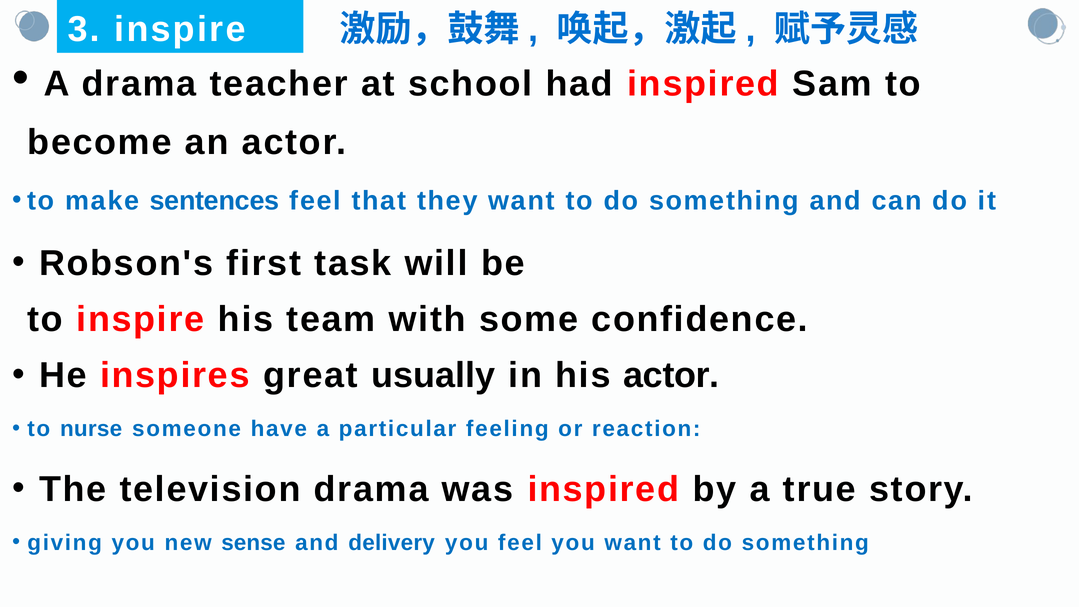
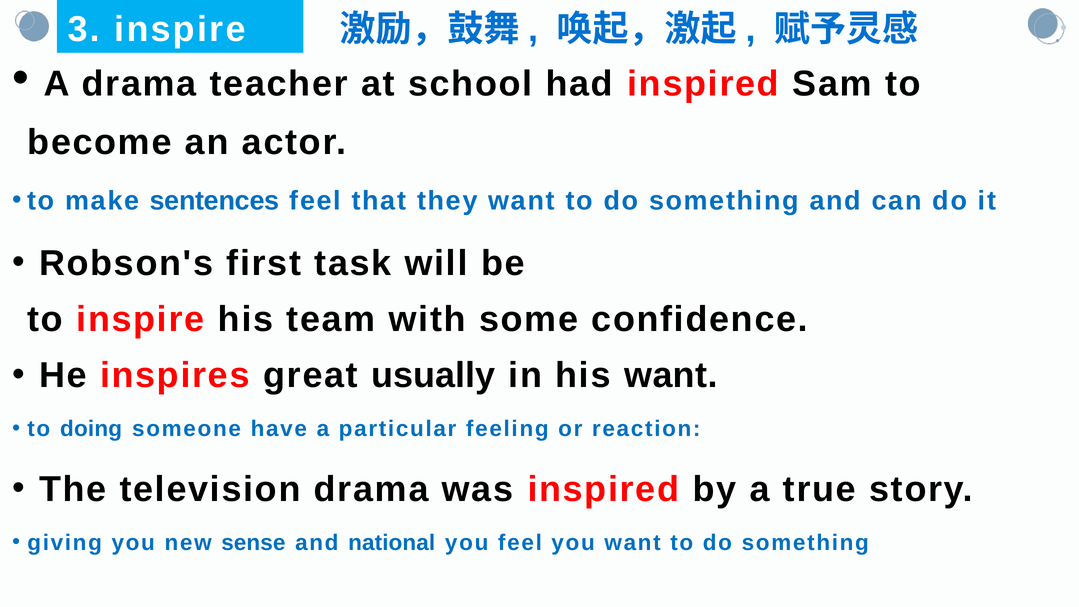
his actor: actor -> want (671, 376)
nurse: nurse -> doing (91, 429)
delivery: delivery -> national (392, 543)
